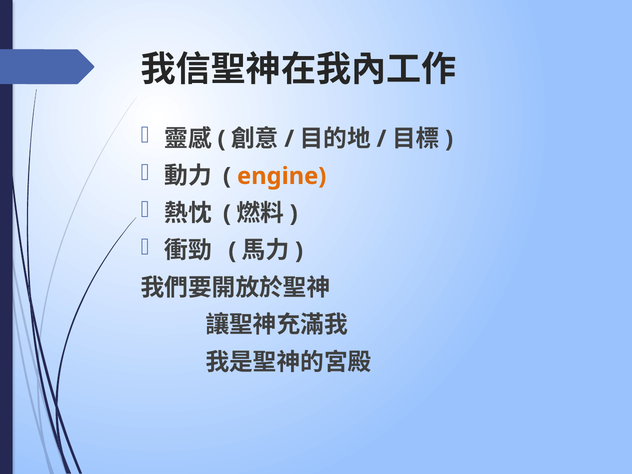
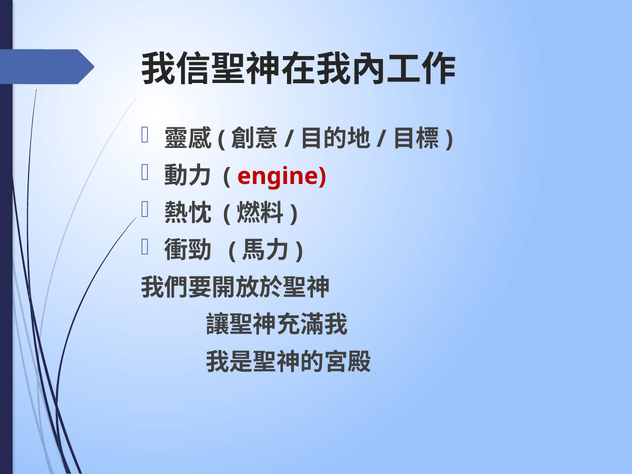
engine colour: orange -> red (282, 176)
